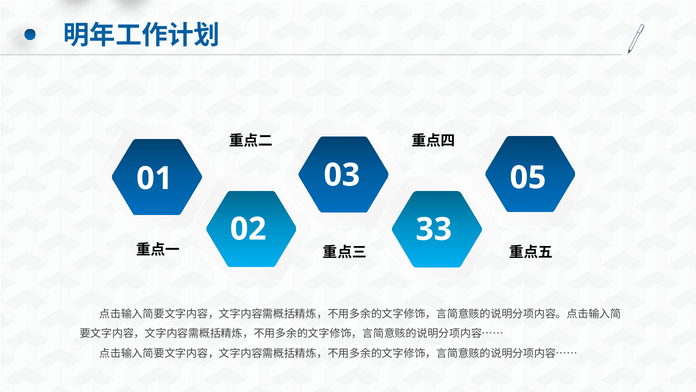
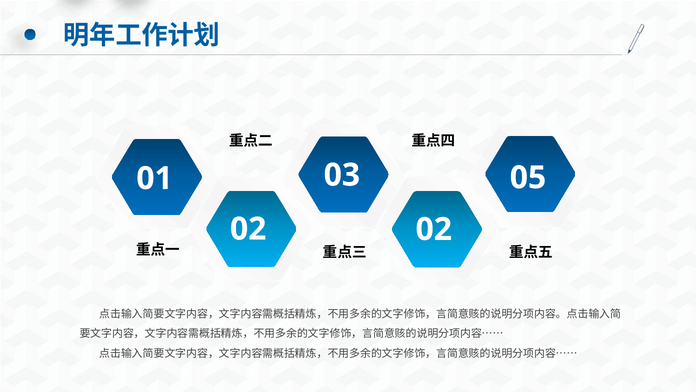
02 33: 33 -> 02 (434, 229)
